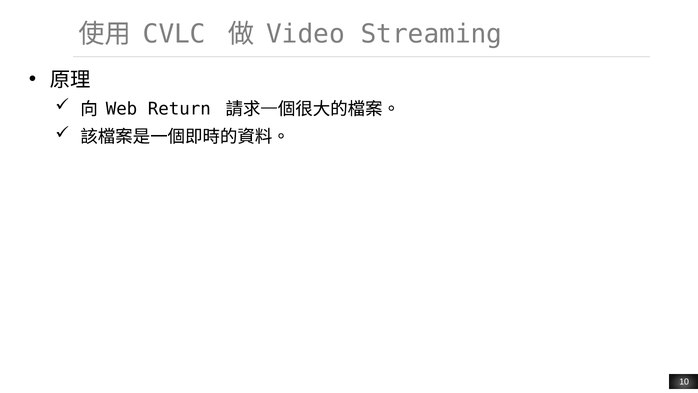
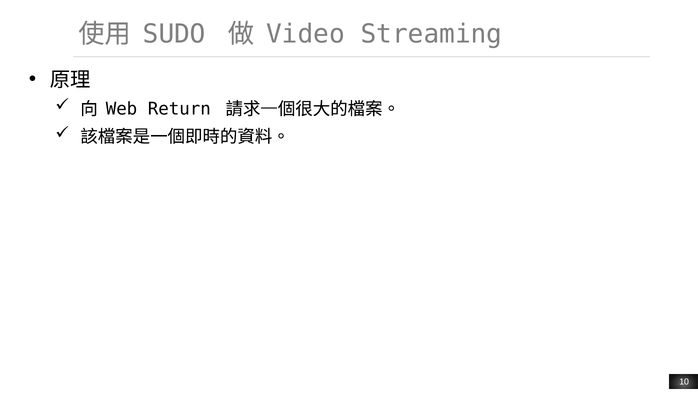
CVLC: CVLC -> SUDO (174, 34)
